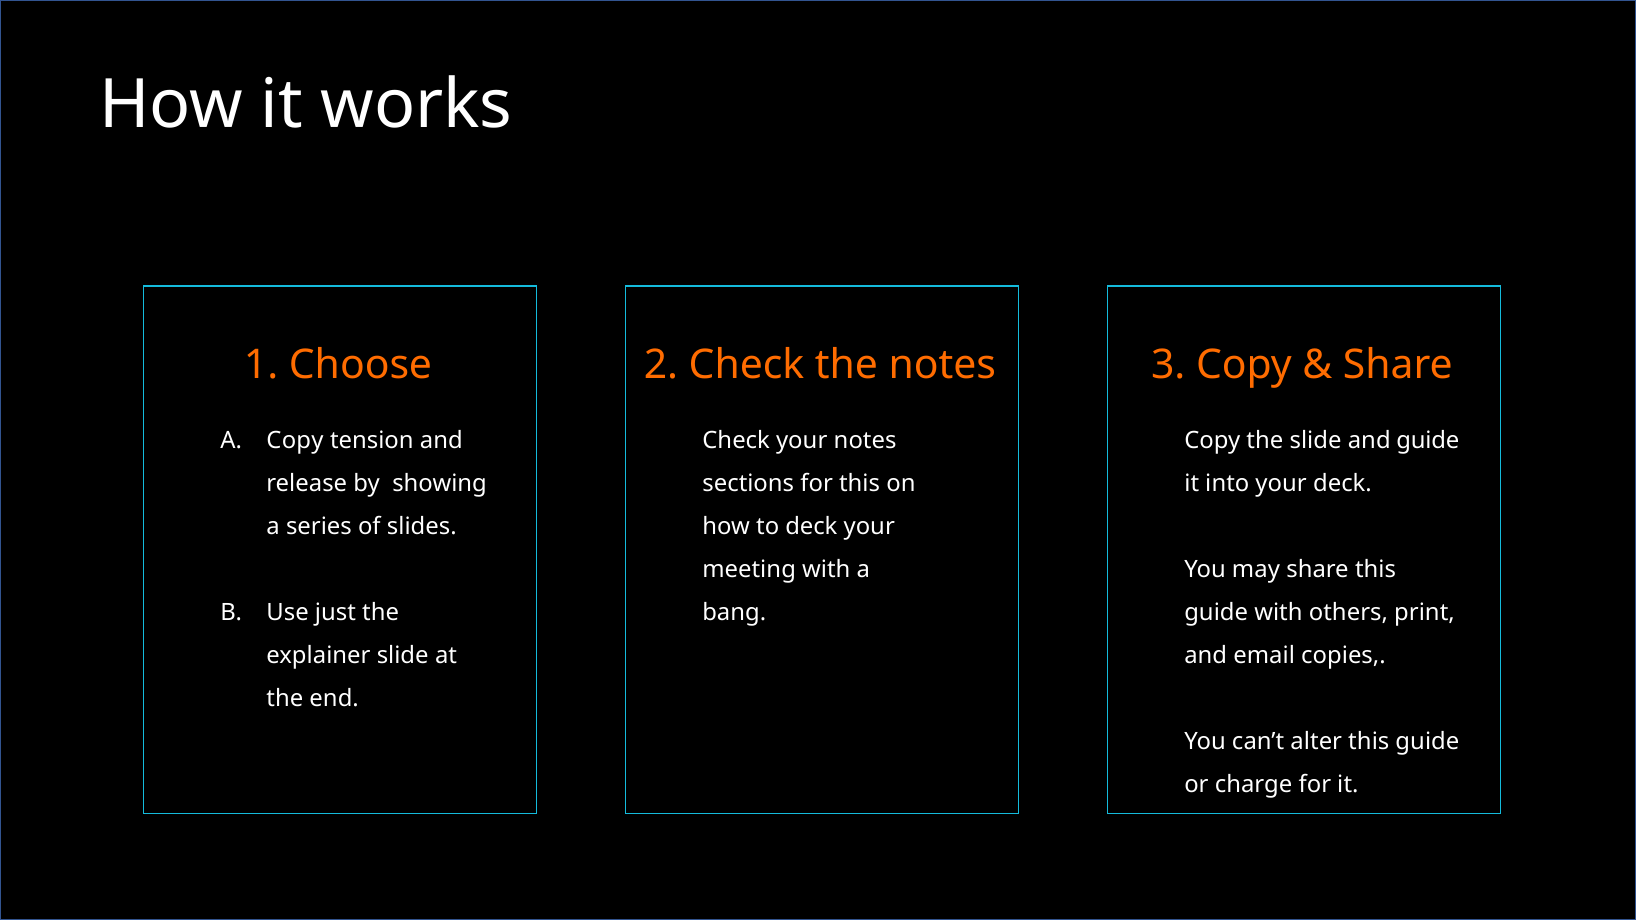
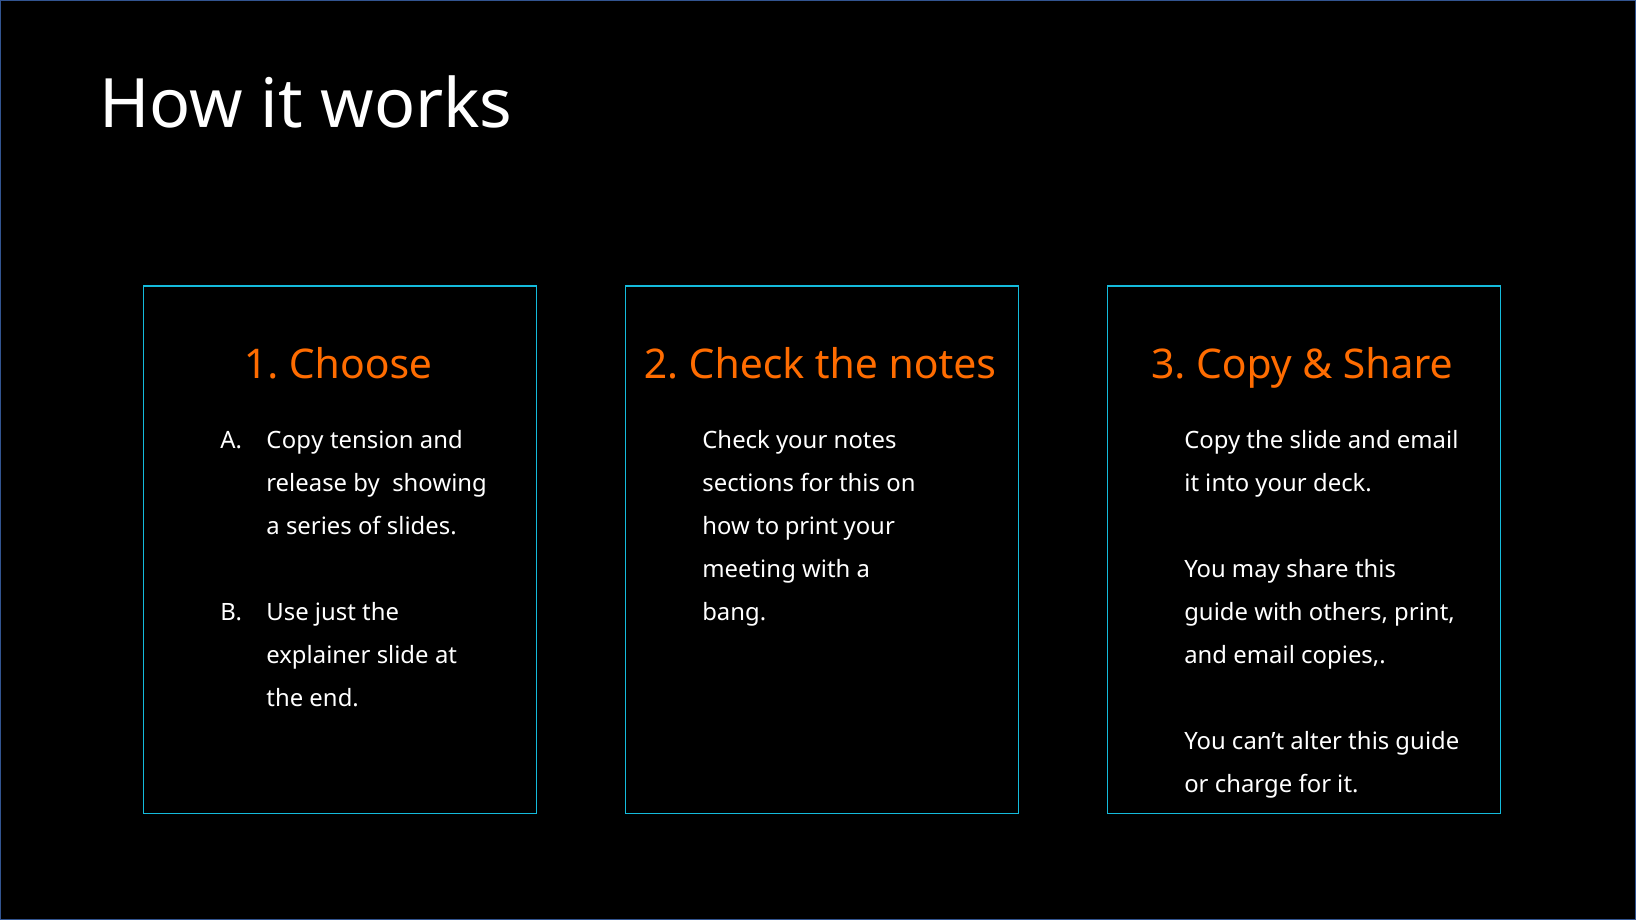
slide and guide: guide -> email (1428, 441)
to deck: deck -> print (811, 527)
